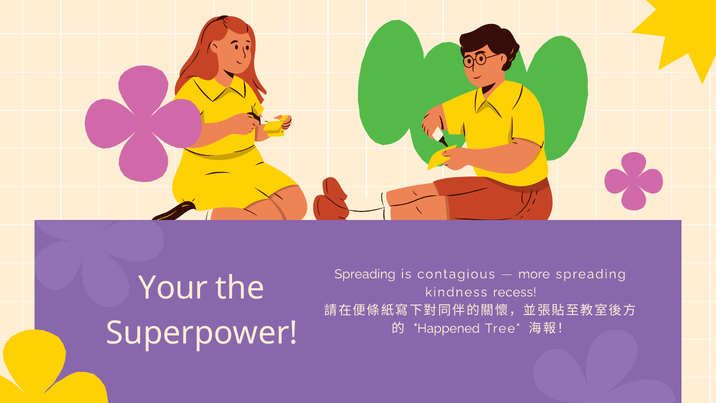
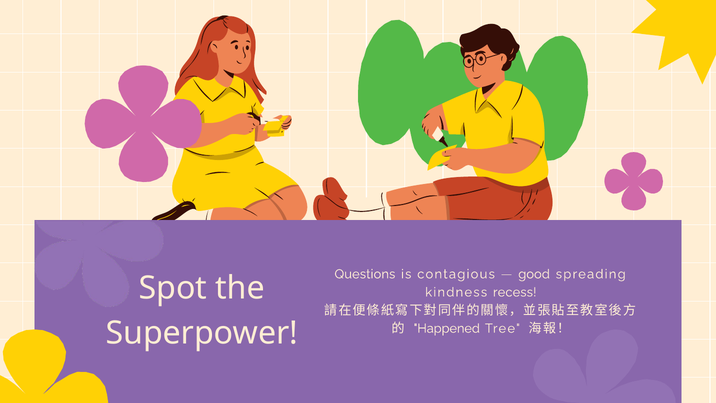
Spreading: Spreading -> Questions (365, 274)
more: more -> good (534, 274)
Your: Your -> Spot (173, 288)
